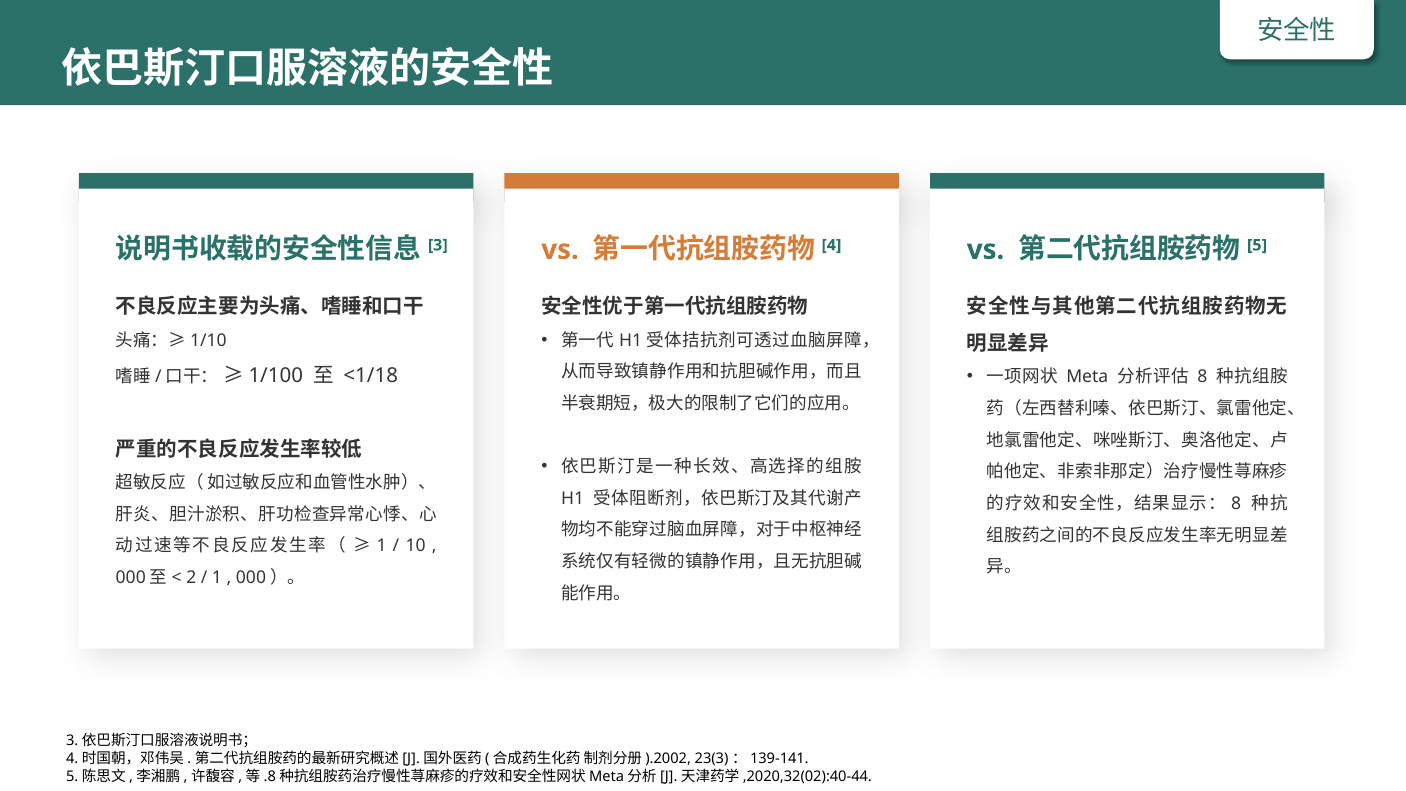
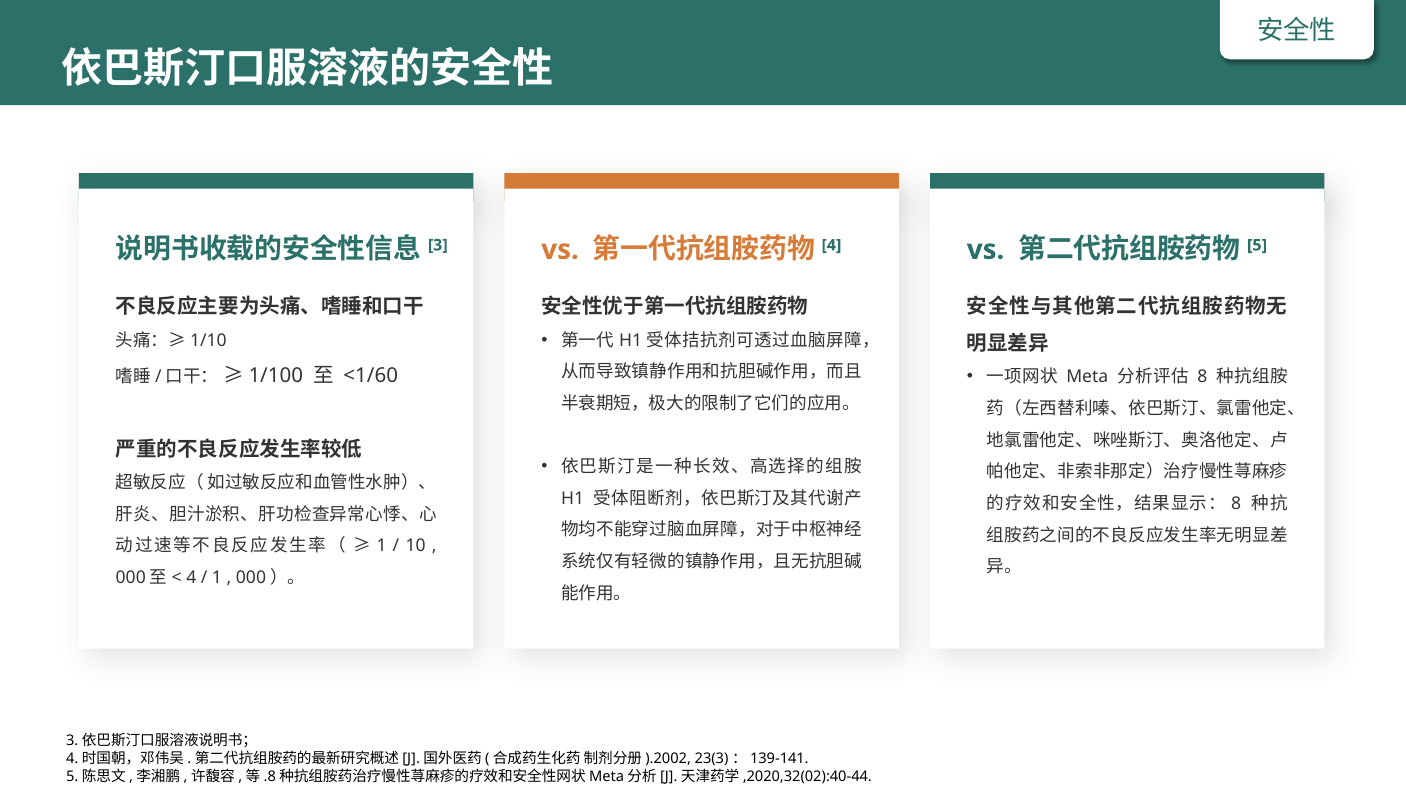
<1/18: <1/18 -> <1/60 (371, 376)
2: 2 -> 4 (191, 577)
